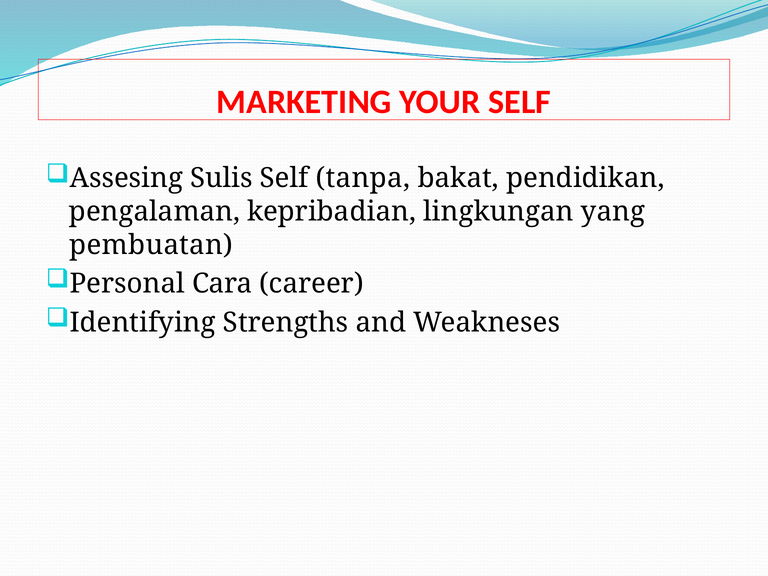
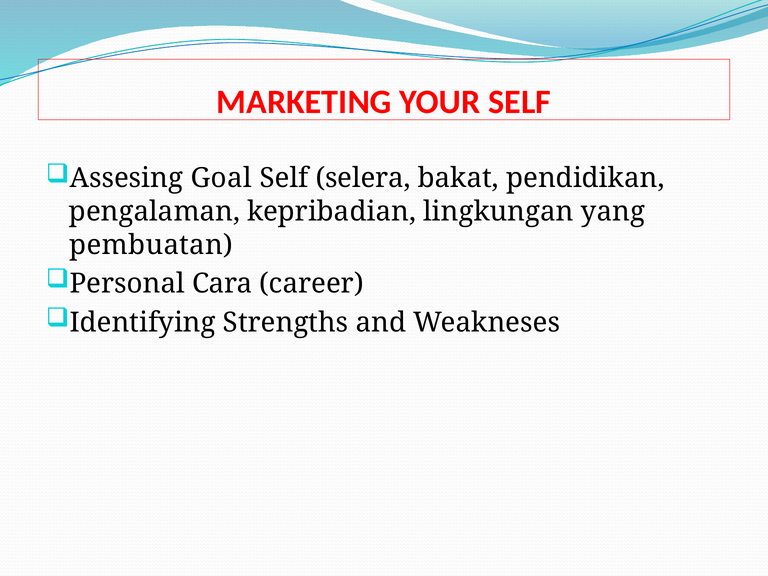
Sulis: Sulis -> Goal (221, 178)
tanpa: tanpa -> selera (363, 178)
